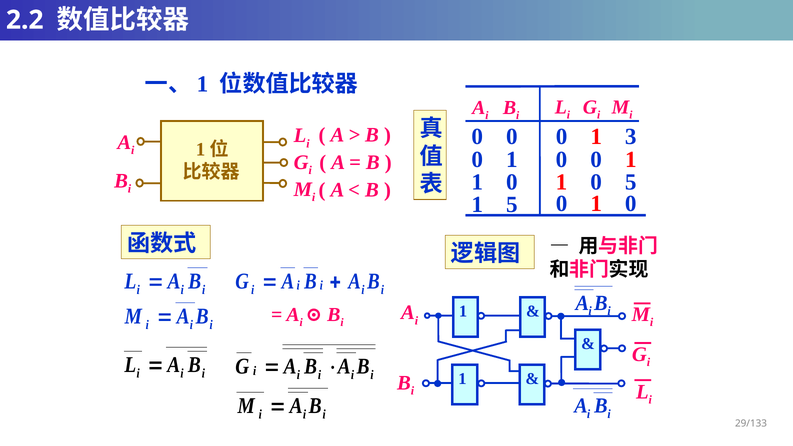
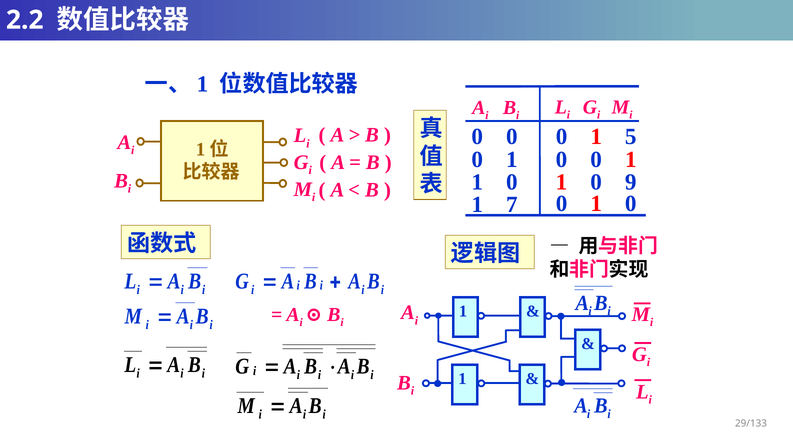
3: 3 -> 5 (631, 137)
0 5: 5 -> 9 (631, 182)
1 5: 5 -> 7 (512, 205)
